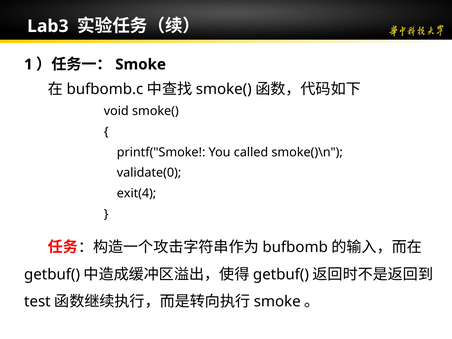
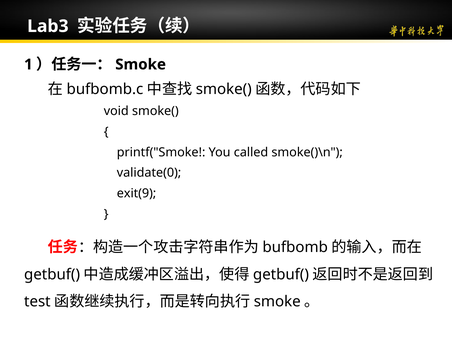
exit(4: exit(4 -> exit(9 (137, 193)
